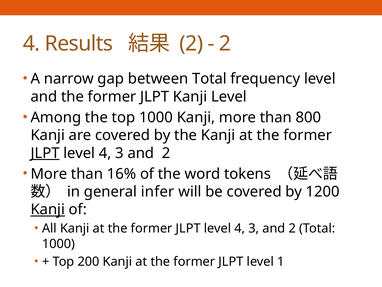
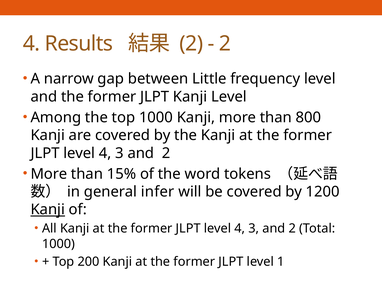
between Total: Total -> Little (209, 79)
JLPT underline: present -> none (45, 153)
16%: 16% -> 15% (122, 174)
